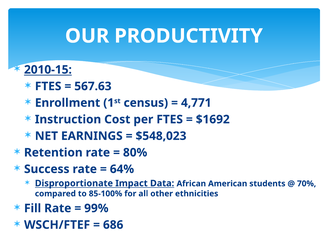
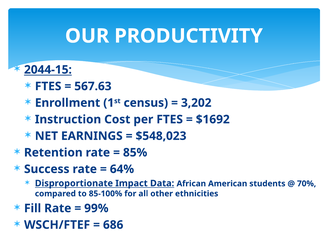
2010-15: 2010-15 -> 2044-15 (48, 70)
4,771: 4,771 -> 3,202 (196, 103)
80%: 80% -> 85% (135, 153)
